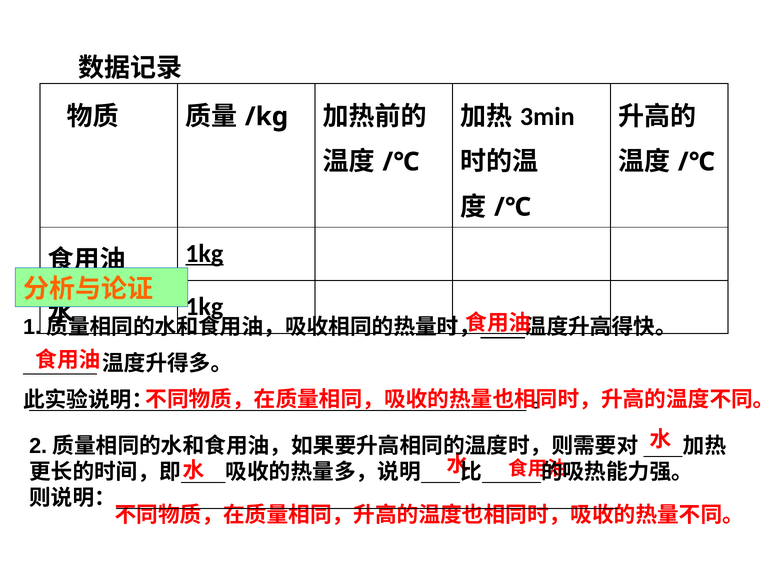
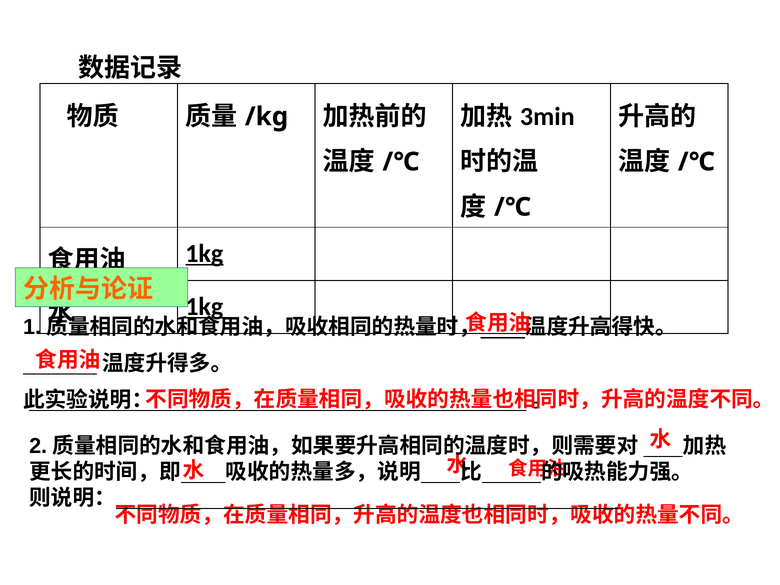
1kg underline: none -> present (204, 307)
